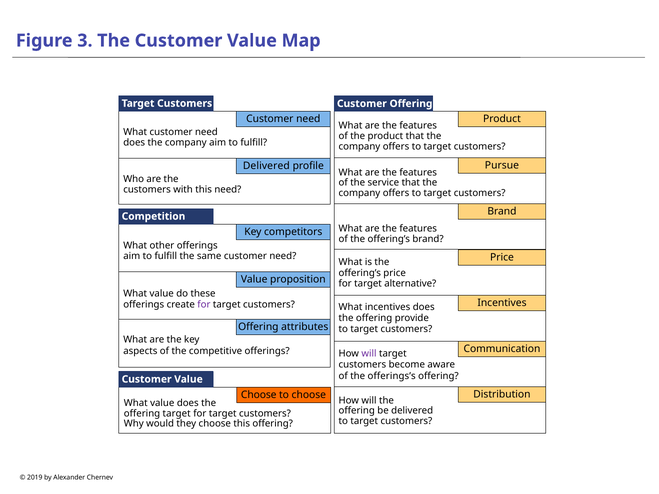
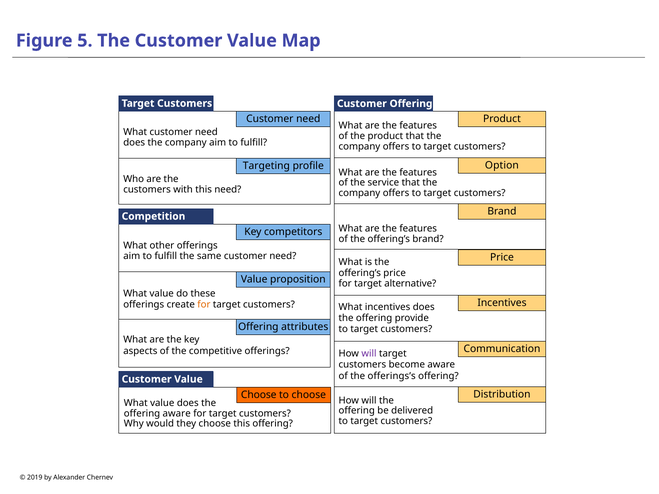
3: 3 -> 5 (85, 41)
Pursue: Pursue -> Option (502, 166)
Delivered: Delivered -> Targeting (266, 166)
for colour: purple -> orange (204, 305)
offering target: target -> aware (177, 414)
